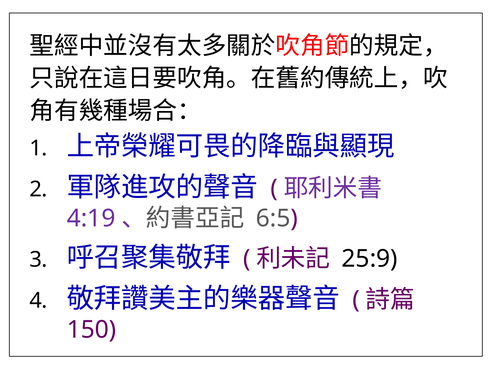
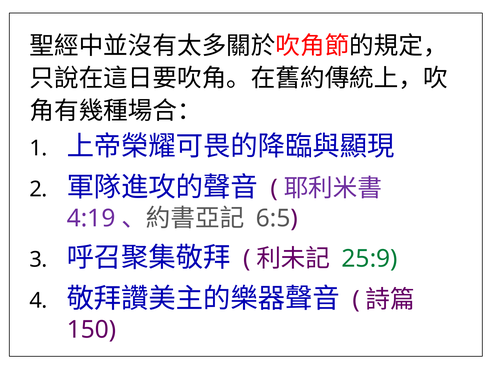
25:9 colour: black -> green (370, 259)
